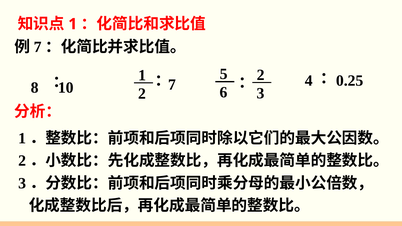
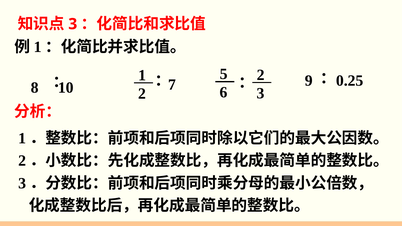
1: 1 -> 3 (73, 24)
7: 7 -> 1 (38, 47)
4: 4 -> 9 (309, 81)
